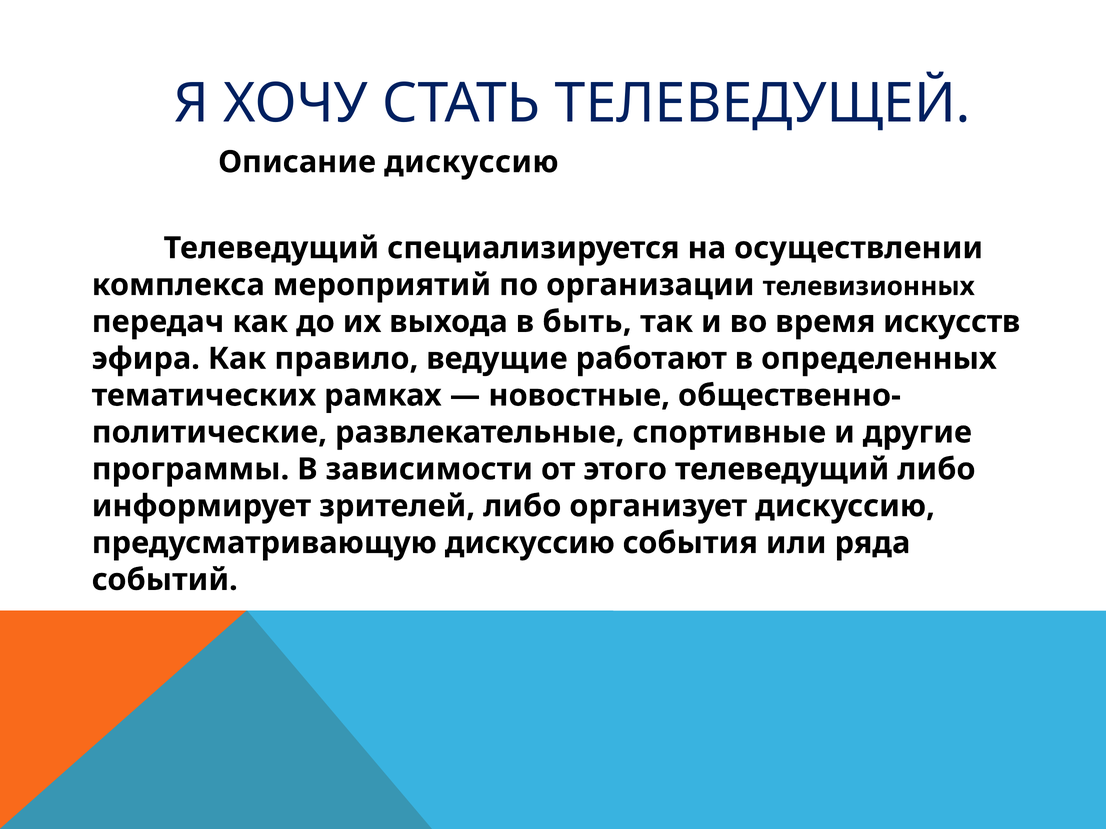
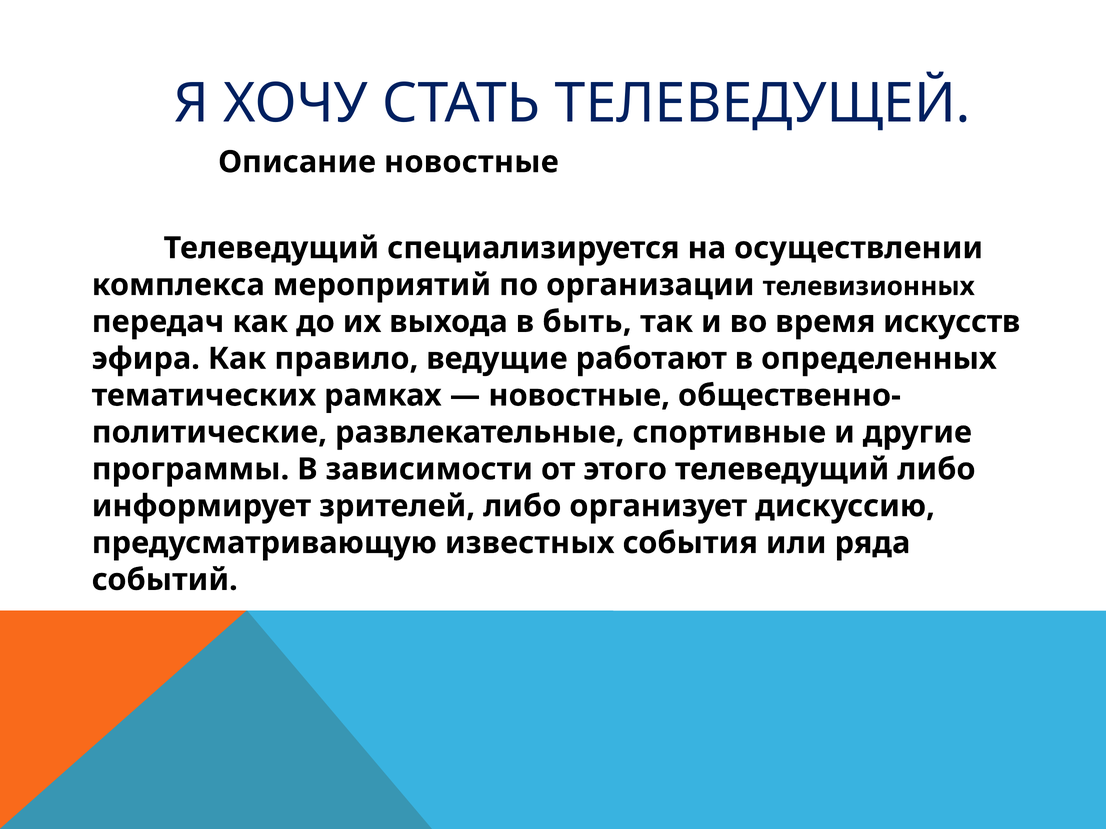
Описание дискуссию: дискуссию -> новостные (471, 162)
предусматривающую дискуссию: дискуссию -> известных (530, 543)
